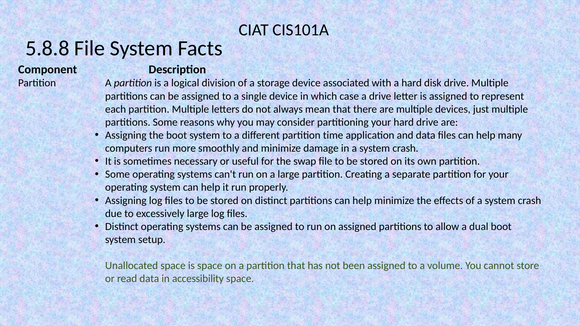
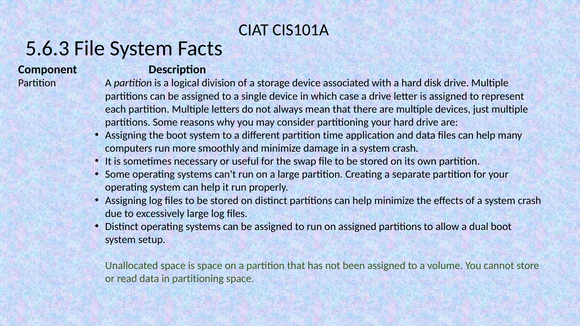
5.8.8: 5.8.8 -> 5.6.3 (47, 48)
in accessibility: accessibility -> partitioning (198, 279)
